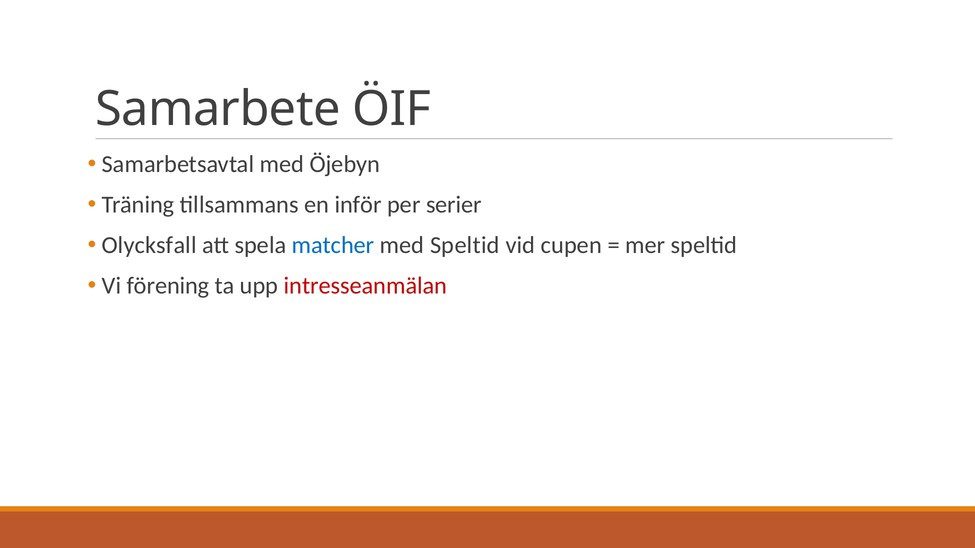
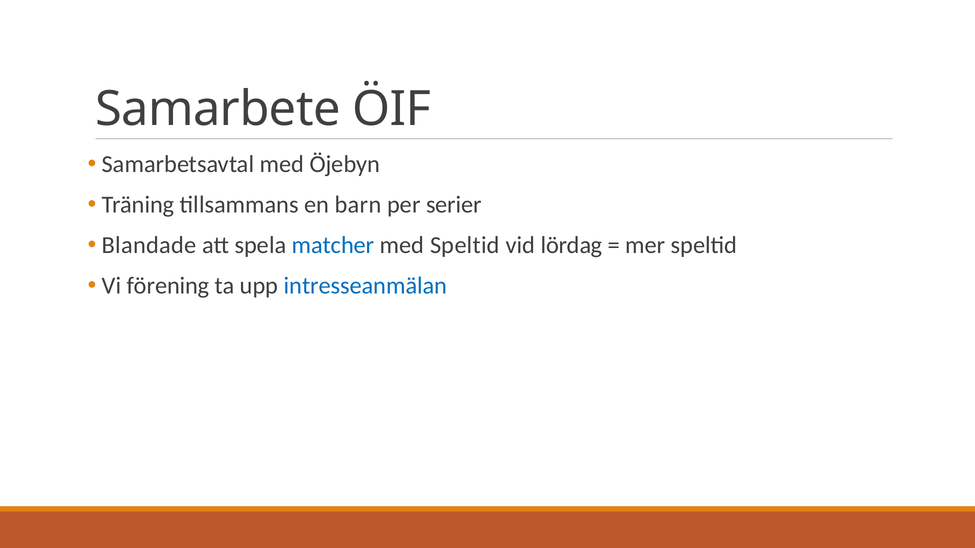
inför: inför -> barn (358, 205)
Olycksfall: Olycksfall -> Blandade (149, 245)
cupen: cupen -> lördag (572, 245)
intresseanmälan colour: red -> blue (365, 286)
